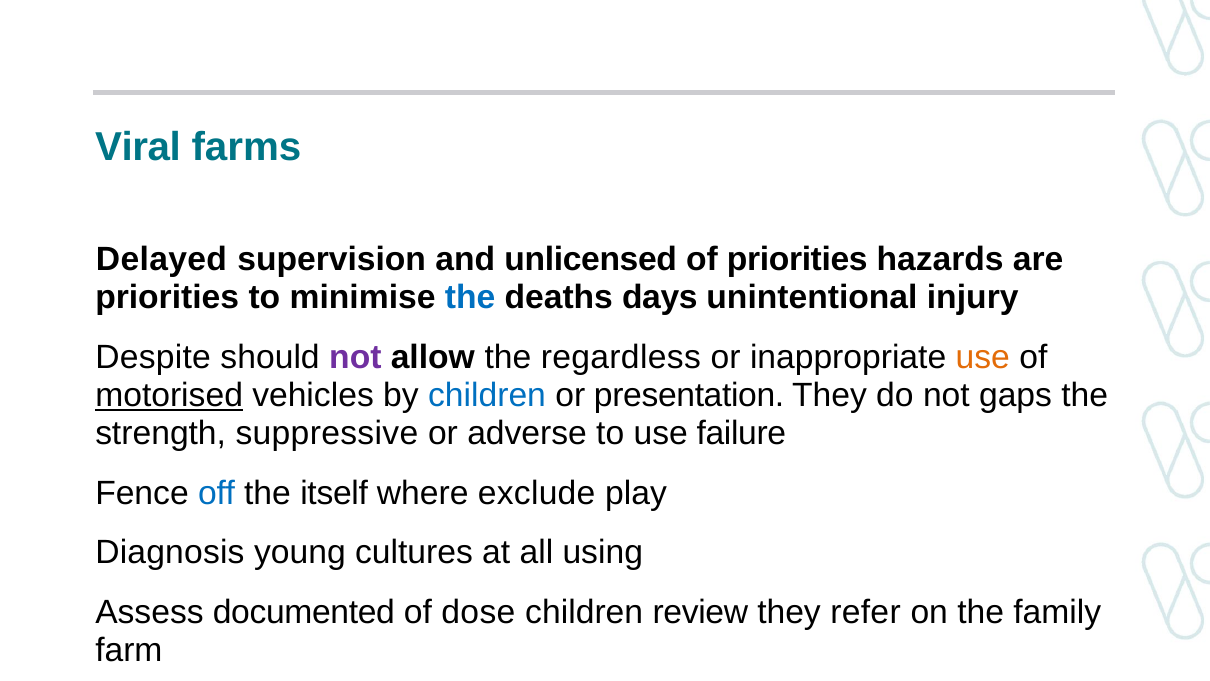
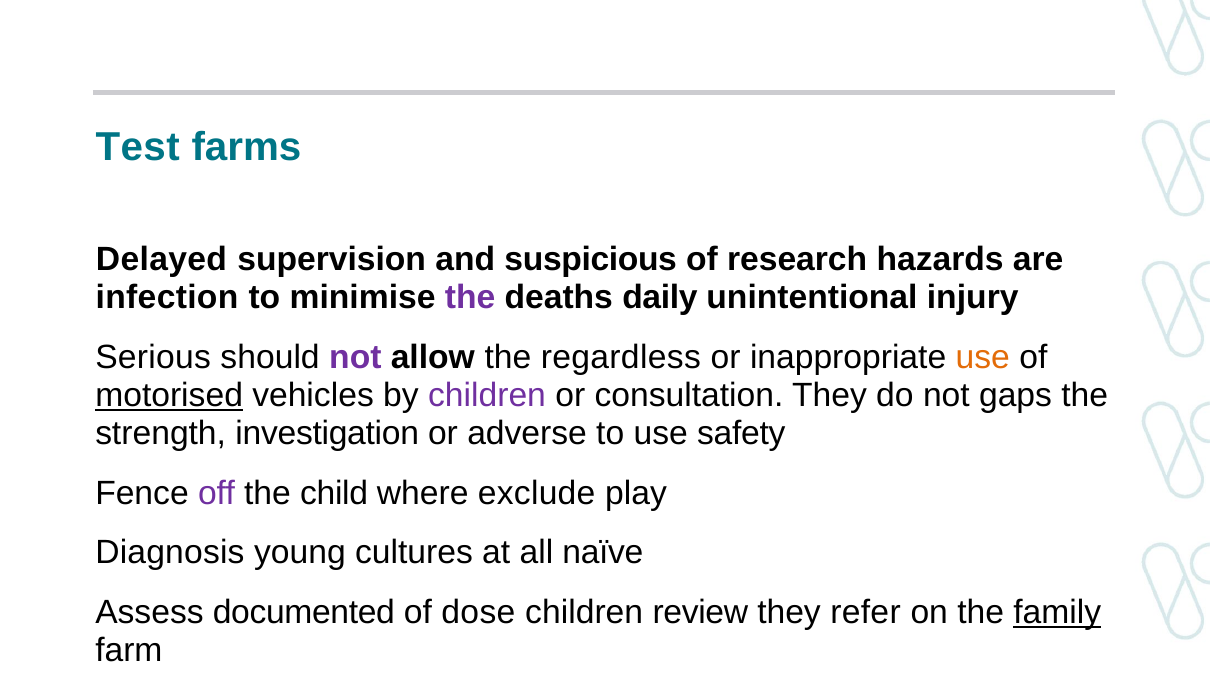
Viral: Viral -> Test (138, 147)
unlicensed: unlicensed -> suspicious (591, 260)
of priorities: priorities -> research (797, 260)
priorities: priorities -> infection (167, 298)
the colour: blue -> purple (470, 298)
days: days -> daily (660, 298)
Despite: Despite -> Serious (153, 358)
children colour: blue -> purple (487, 395)
presentation: presentation -> consultation (689, 395)
suppressive: suppressive -> investigation (327, 433)
failure: failure -> safety (741, 433)
off colour: blue -> purple (216, 493)
itself: itself -> child (334, 493)
using: using -> naïve (603, 553)
family underline: none -> present (1057, 613)
